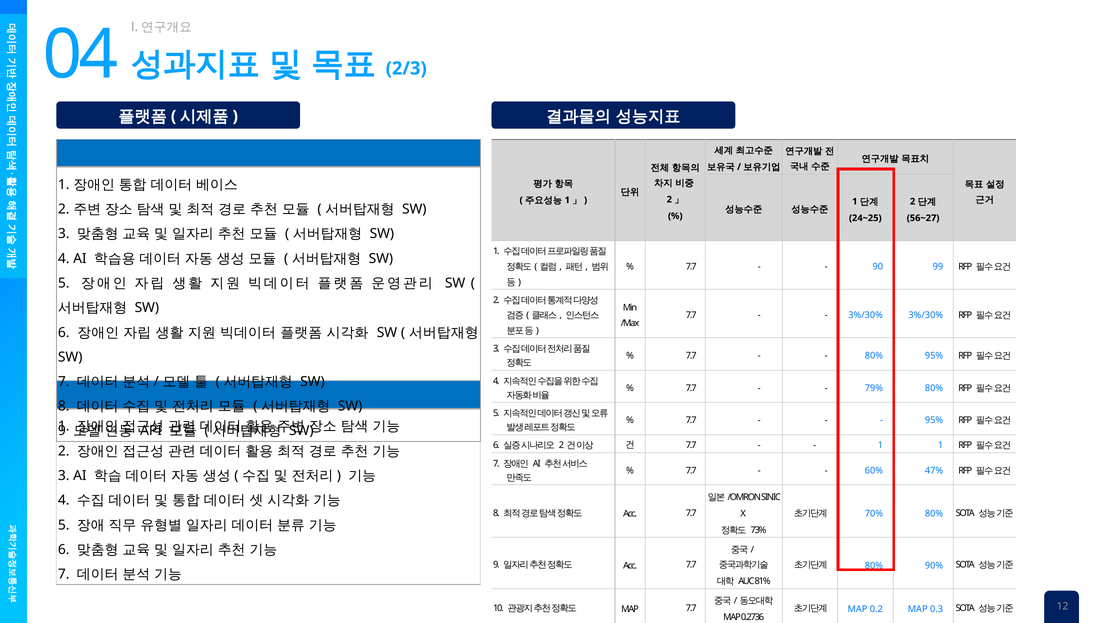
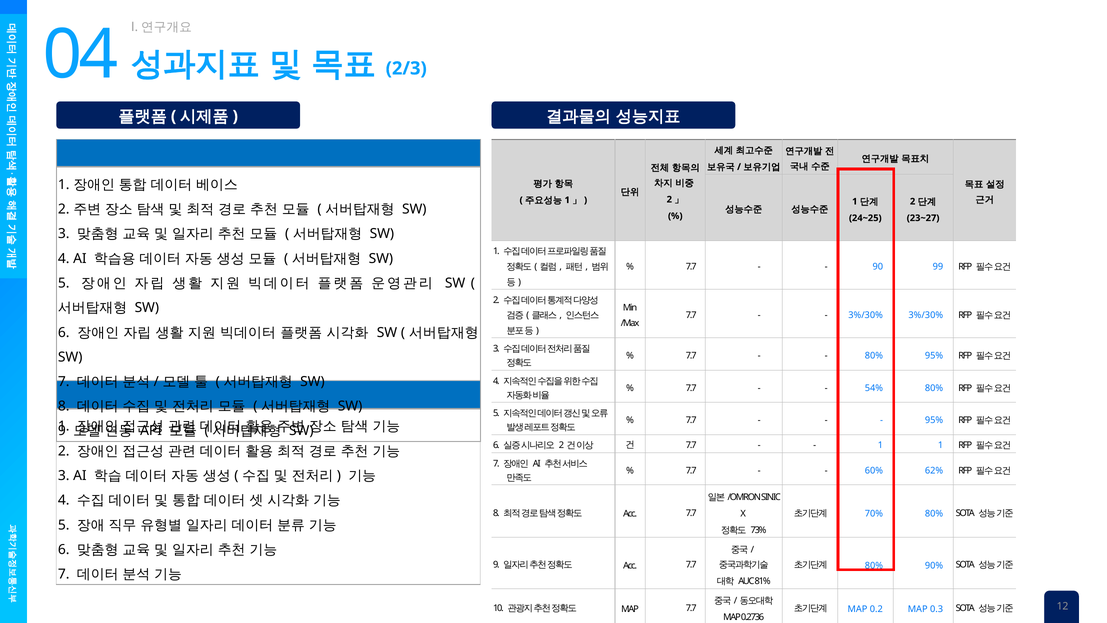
56~27: 56~27 -> 23~27 (923, 218)
79%: 79% -> 54% (874, 388)
47%: 47% -> 62% (934, 470)
